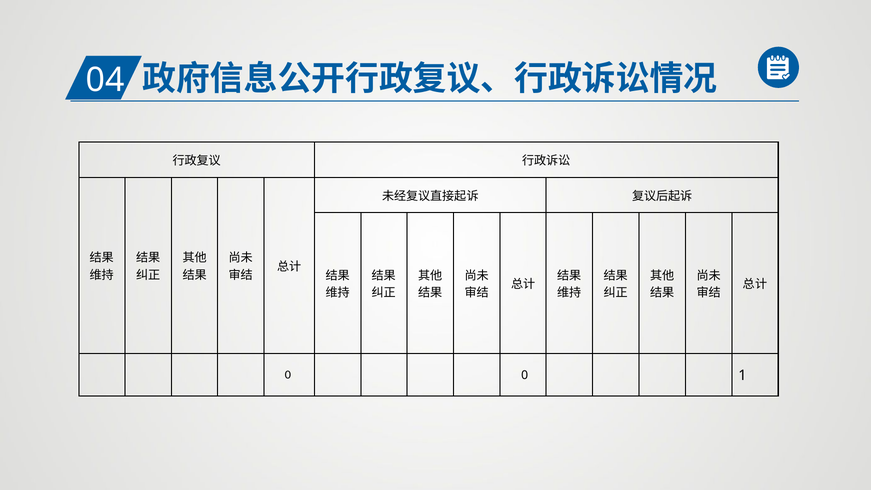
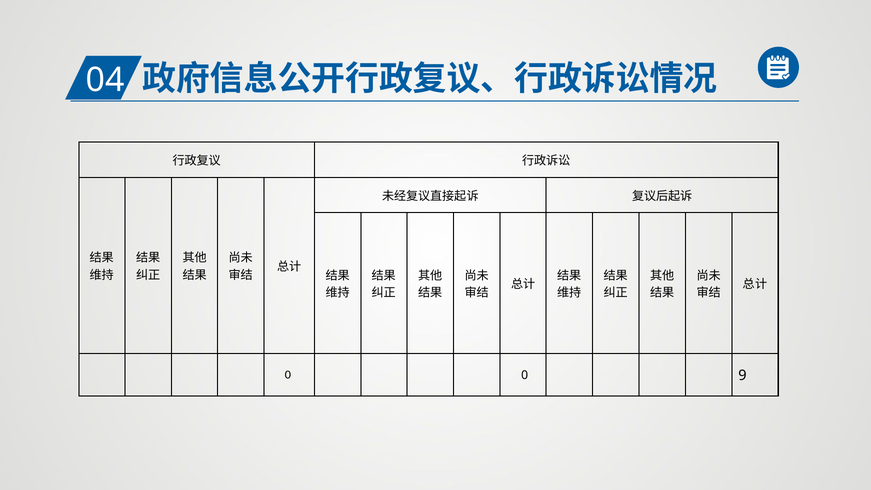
1: 1 -> 9 (742, 375)
